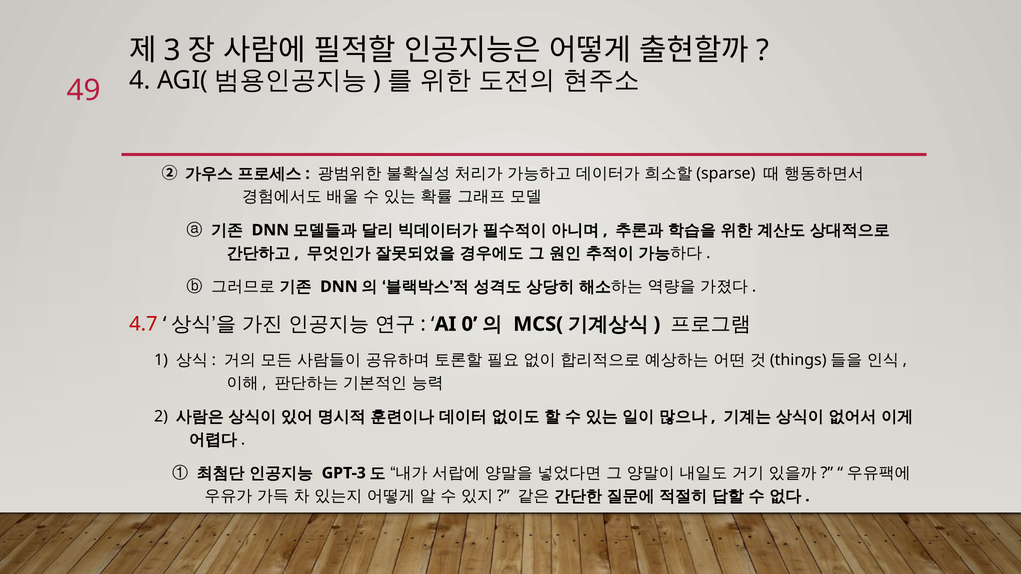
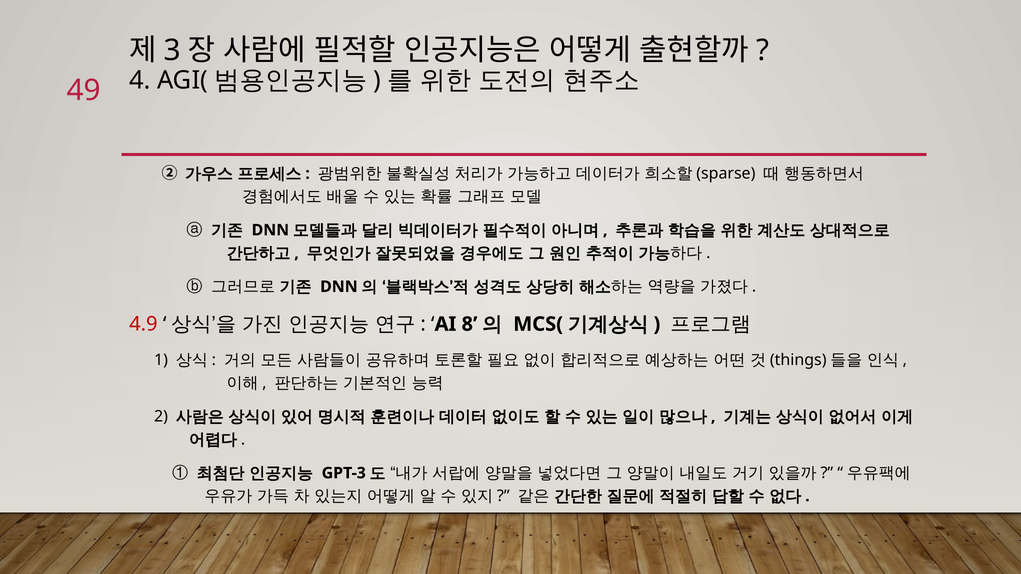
4.7: 4.7 -> 4.9 (143, 324)
0: 0 -> 8 (469, 324)
